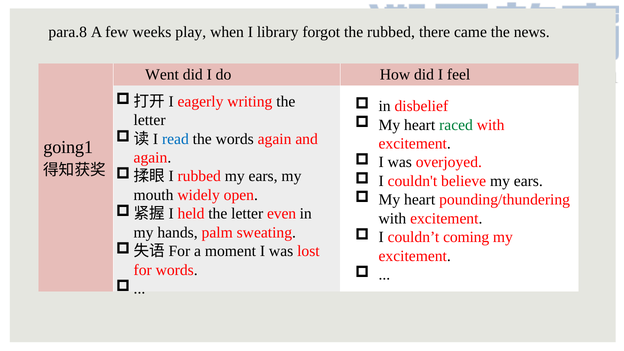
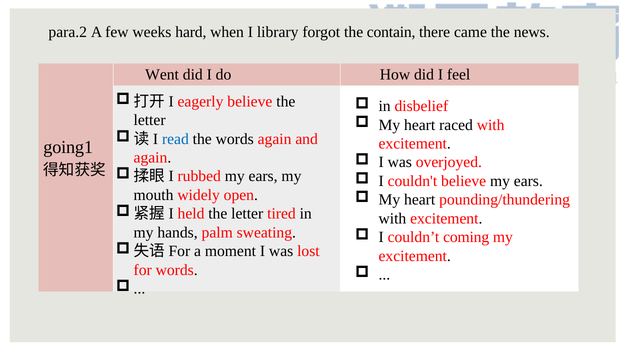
para.8: para.8 -> para.2 (68, 32)
play: play -> hard (191, 32)
the rubbed: rubbed -> contain (391, 32)
eagerly writing: writing -> believe (250, 101)
raced colour: green -> black (456, 125)
even: even -> tired (281, 214)
